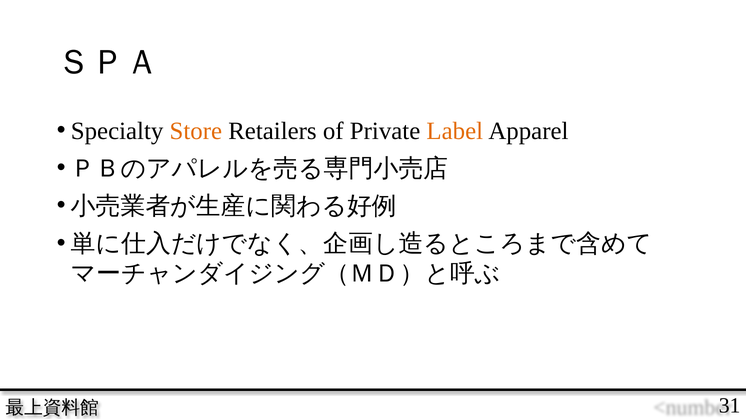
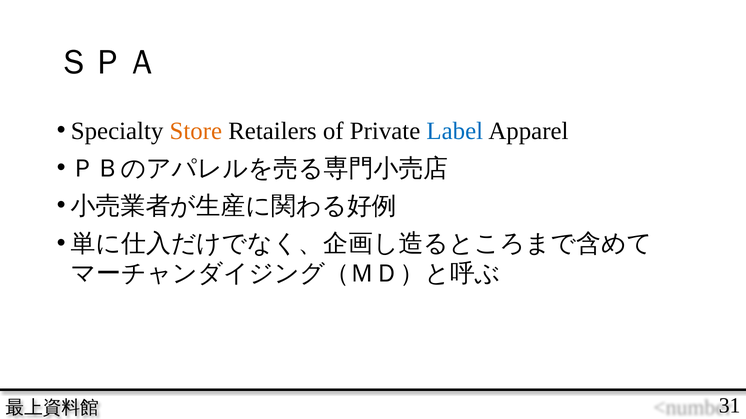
Label colour: orange -> blue (455, 131)
